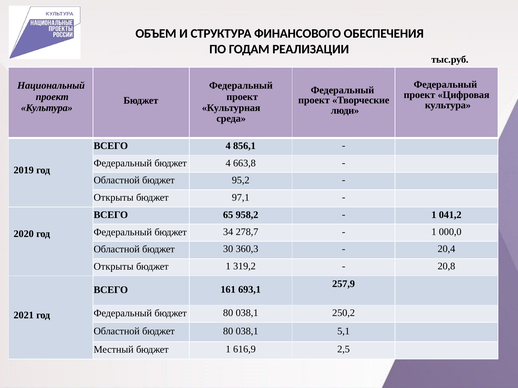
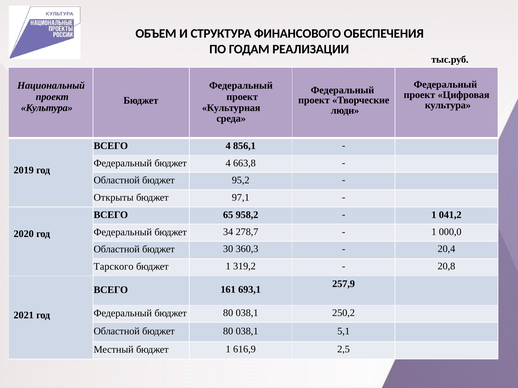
Открыты: Открыты -> Тарского (114, 267)
